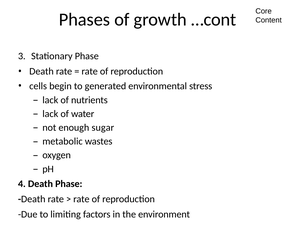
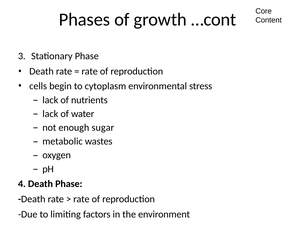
generated: generated -> cytoplasm (105, 86)
